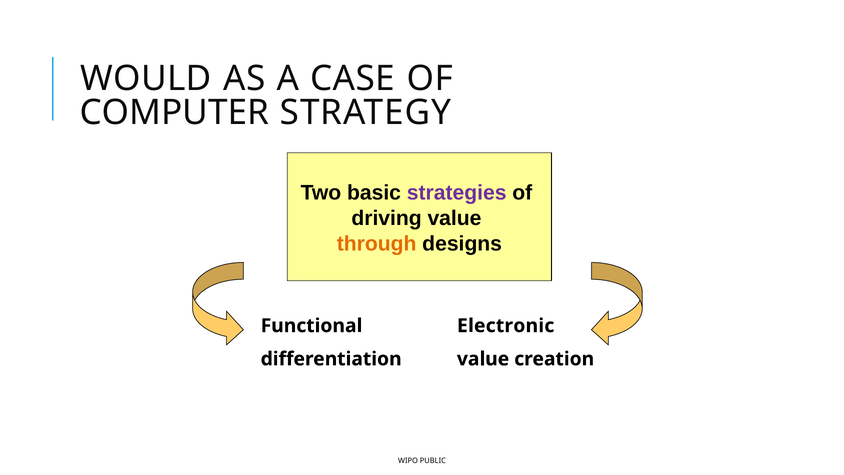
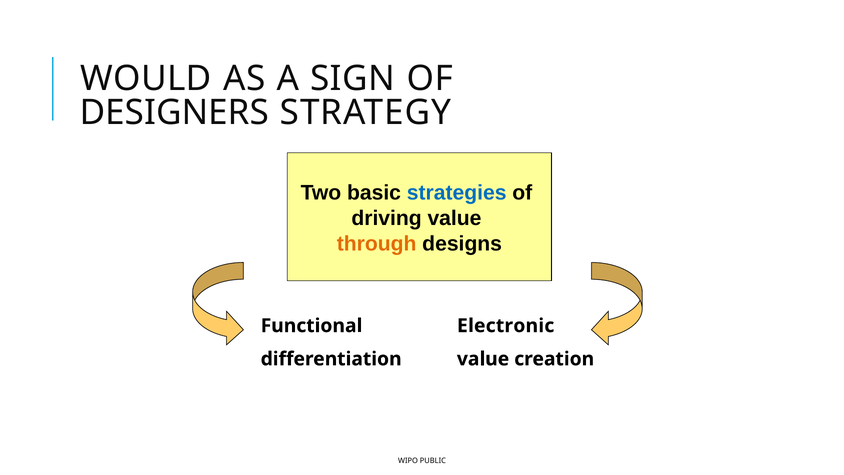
CASE: CASE -> SIGN (353, 79)
COMPUTER: COMPUTER -> DESIGNERS (174, 112)
strategies colour: purple -> blue (457, 193)
